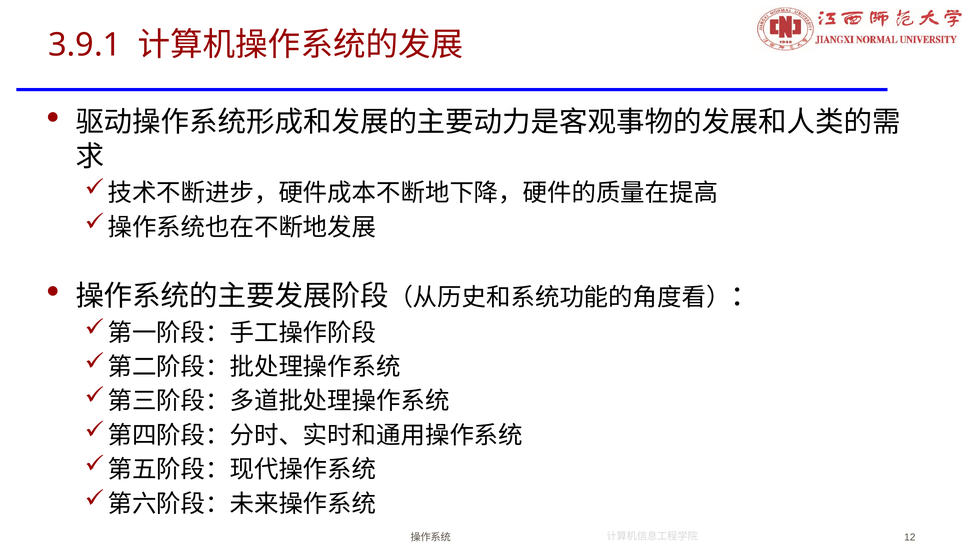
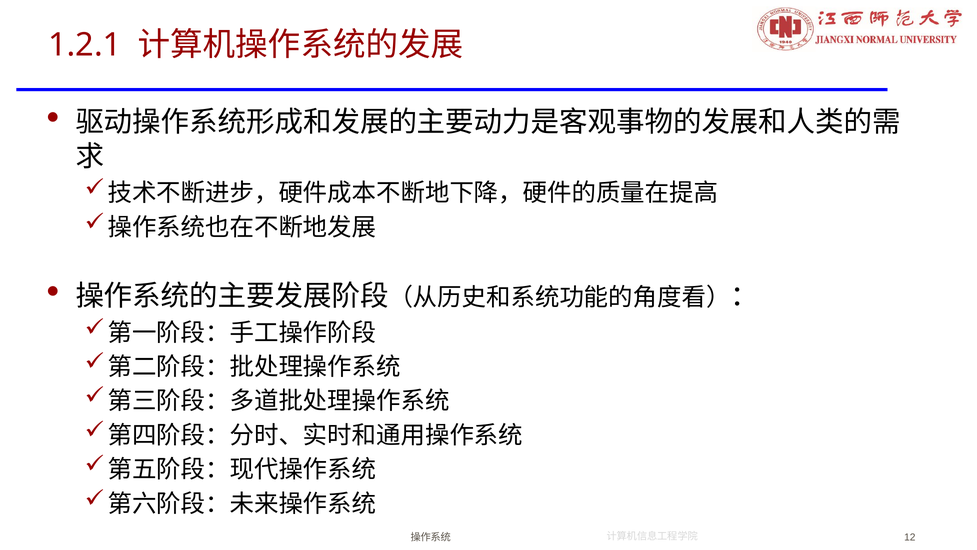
3.9.1: 3.9.1 -> 1.2.1 (85, 45)
